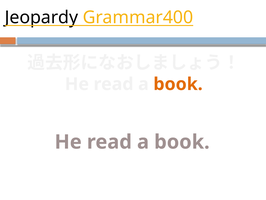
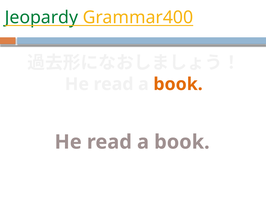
Jeopardy colour: black -> green (41, 17)
